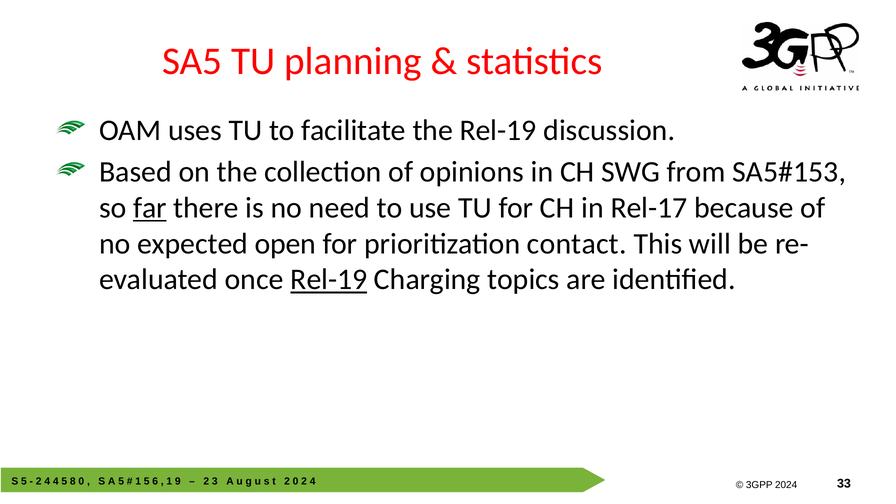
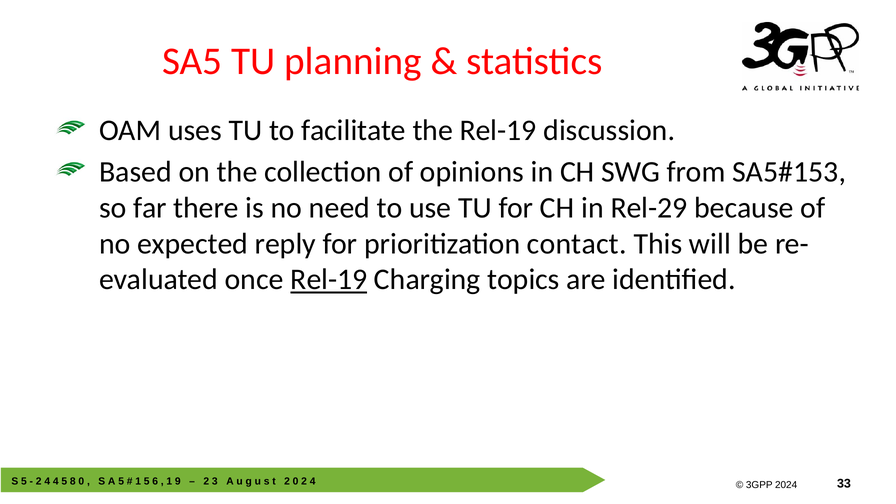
far underline: present -> none (150, 208)
Rel-17: Rel-17 -> Rel-29 (649, 208)
open: open -> reply (285, 244)
